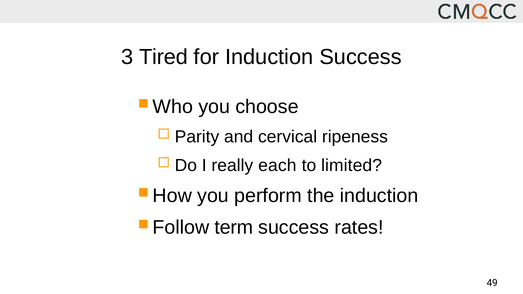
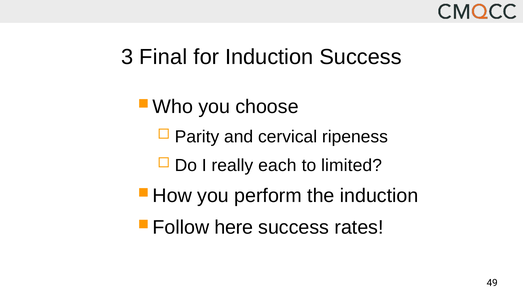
Tired: Tired -> Final (163, 57)
term: term -> here (234, 227)
